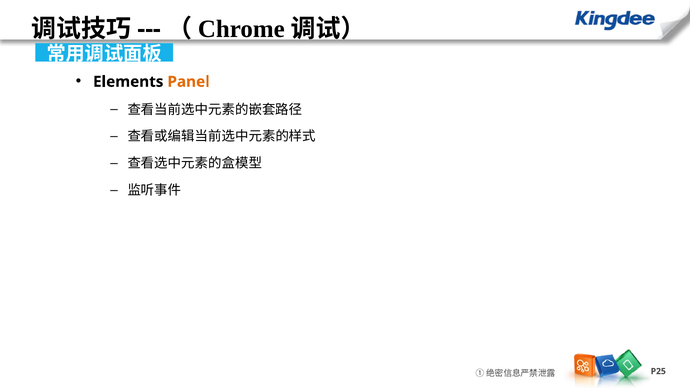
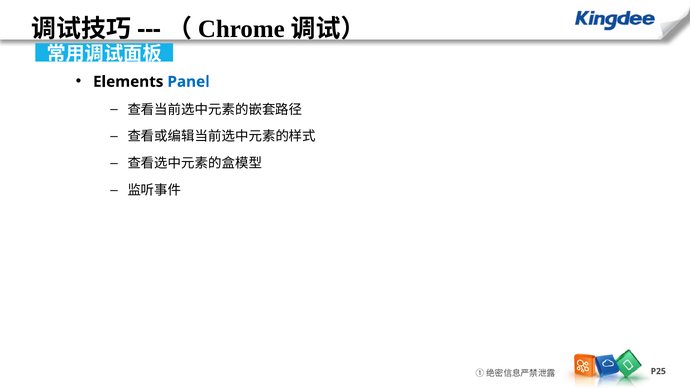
Panel colour: orange -> blue (189, 82)
